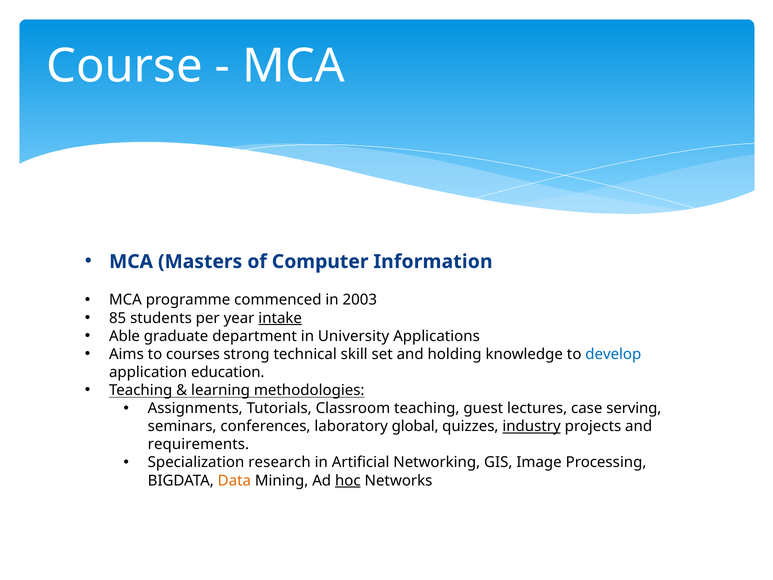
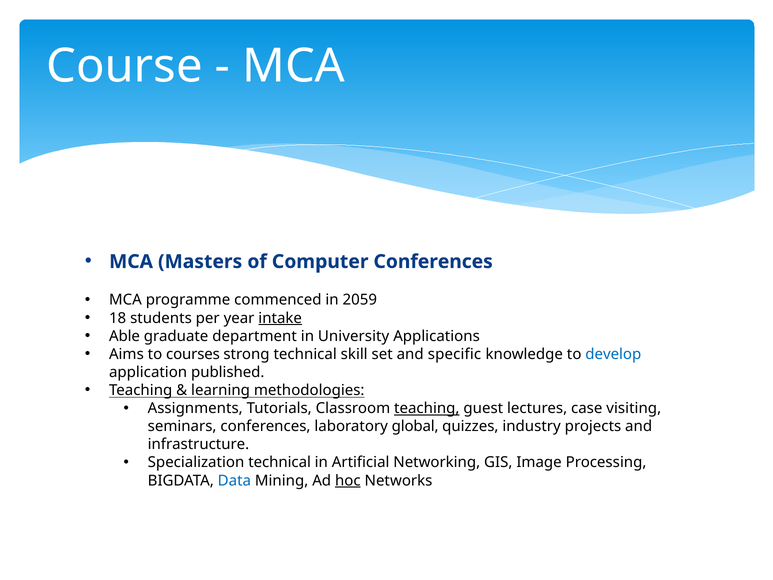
Computer Information: Information -> Conferences (433, 262)
2003: 2003 -> 2059 (360, 300)
85: 85 -> 18 (118, 318)
holding: holding -> specific (455, 354)
education: education -> published (228, 372)
teaching underline: none -> present (427, 408)
serving: serving -> visiting (634, 408)
industry underline: present -> none (532, 426)
requirements: requirements -> infrastructure (198, 444)
Specialization research: research -> technical (280, 462)
Data colour: orange -> blue (234, 480)
